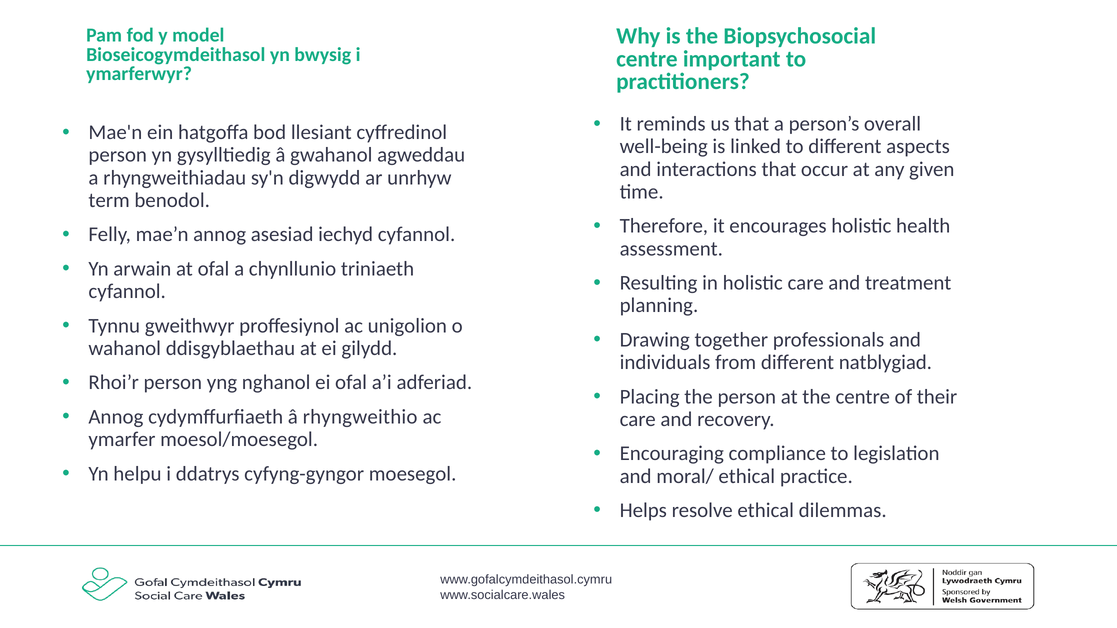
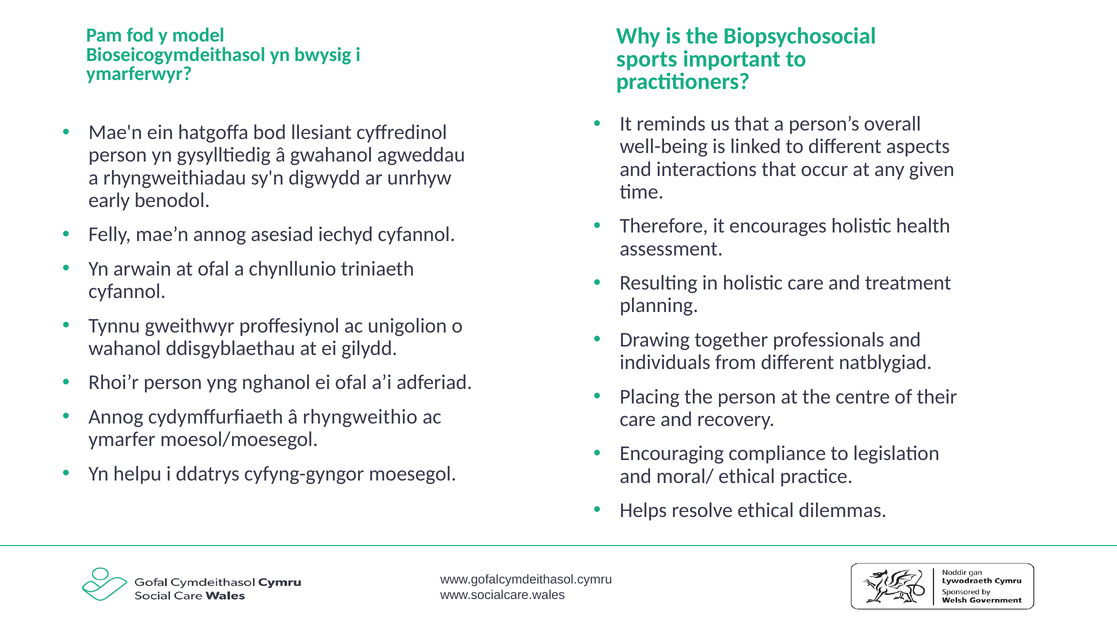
centre: centre -> sports (647, 59)
term: term -> early (109, 200)
